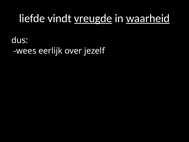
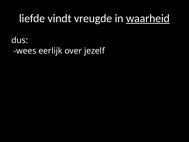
vreugde underline: present -> none (93, 18)
